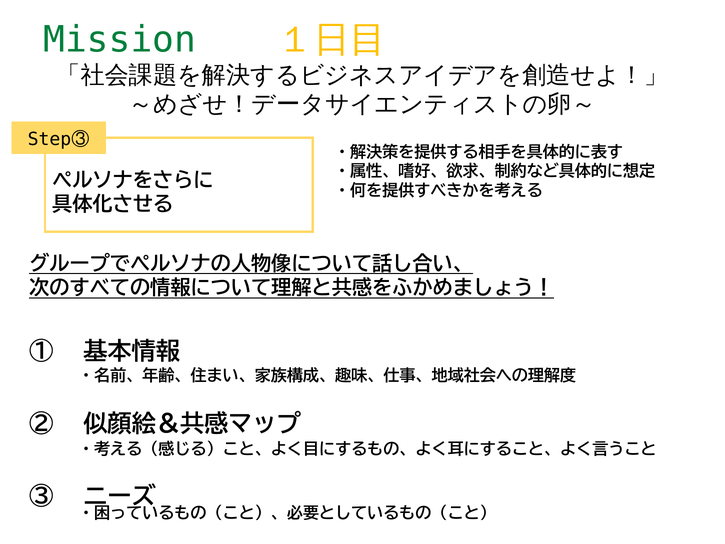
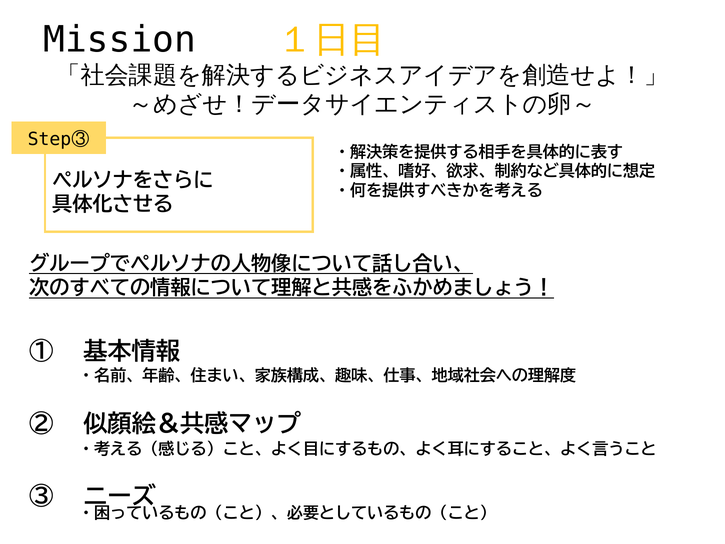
Mission colour: green -> black (120, 40)
